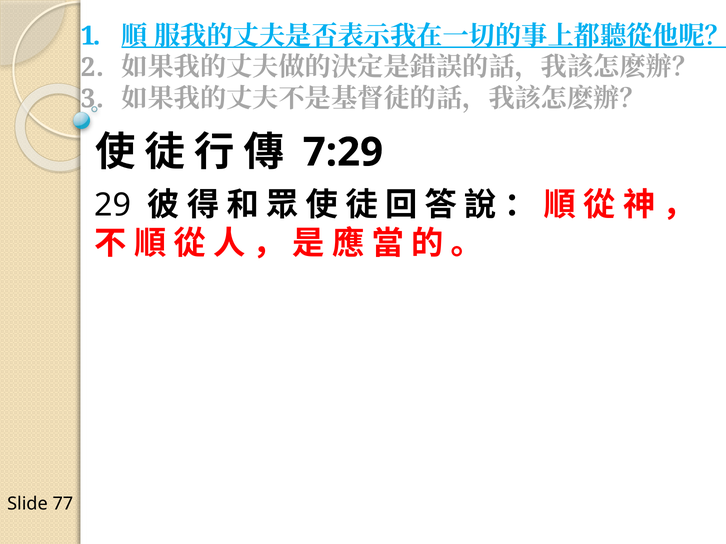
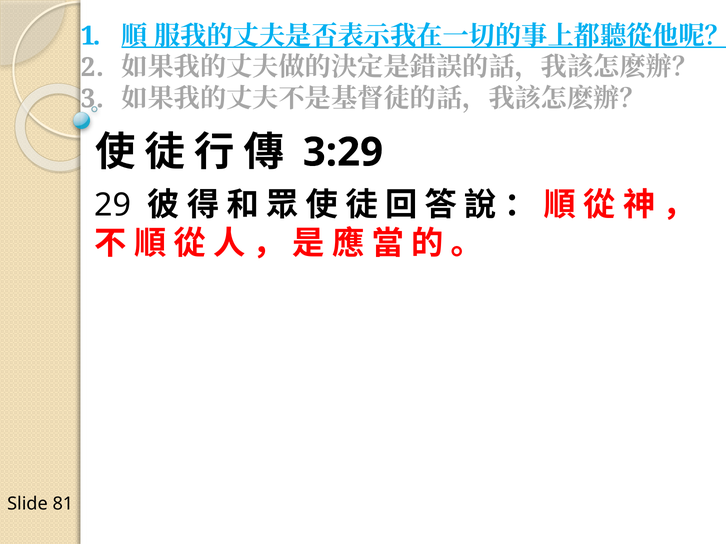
7:29: 7:29 -> 3:29 (343, 152)
77: 77 -> 81 (63, 504)
